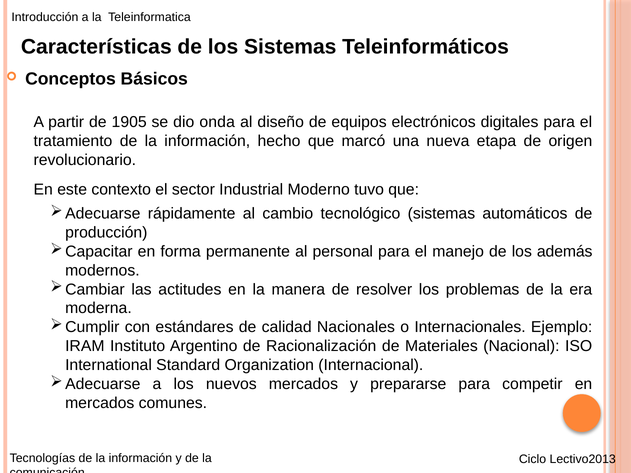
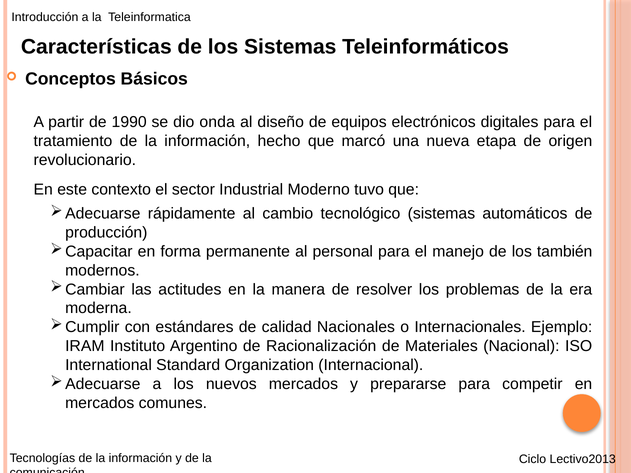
1905: 1905 -> 1990 (129, 122)
además: además -> también (565, 252)
